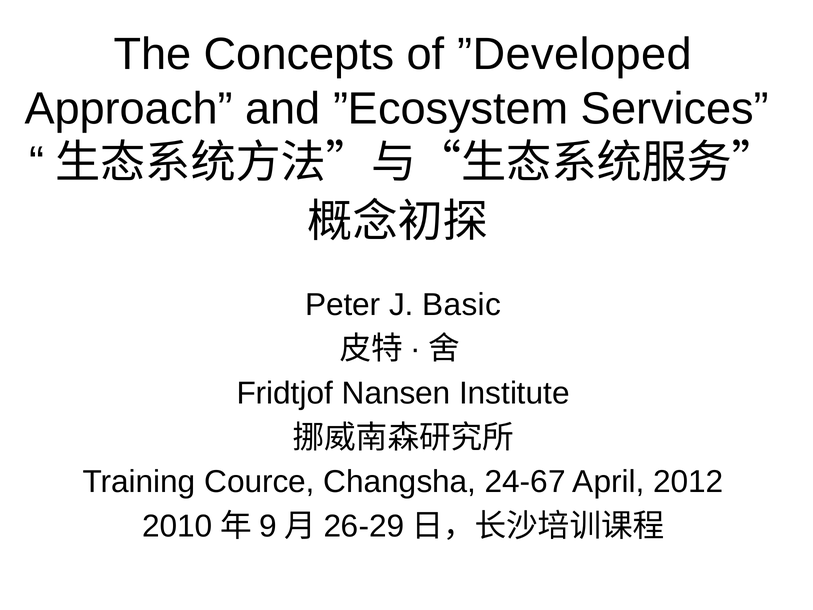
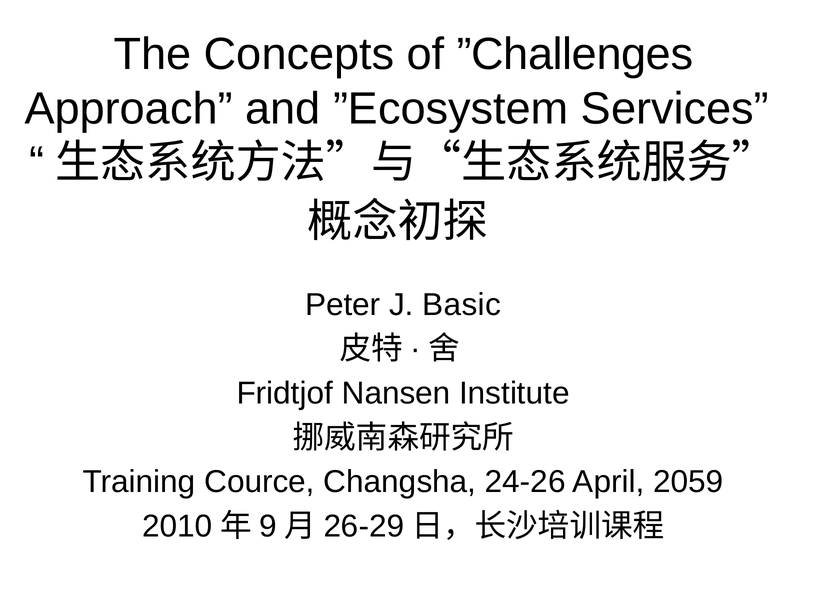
”Developed: ”Developed -> ”Challenges (575, 54)
24-67: 24-67 -> 24-26 (525, 482)
2012: 2012 -> 2059 (688, 482)
